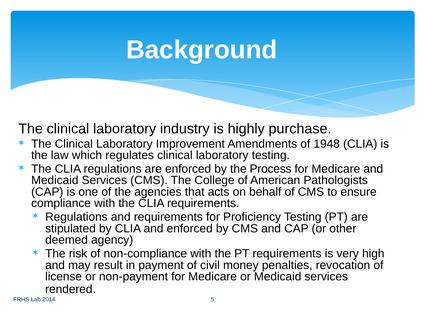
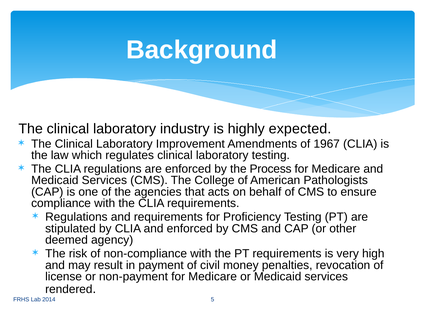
purchase: purchase -> expected (300, 129)
1948: 1948 -> 1967 (327, 144)
